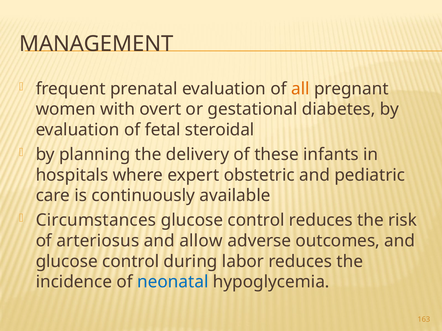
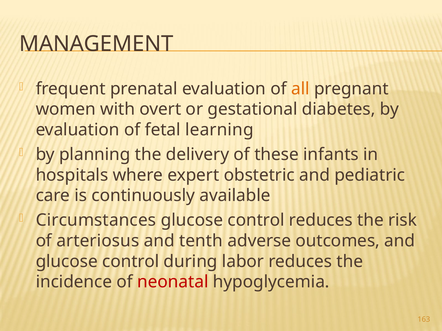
steroidal: steroidal -> learning (219, 130)
allow: allow -> tenth (201, 241)
neonatal colour: blue -> red (173, 282)
